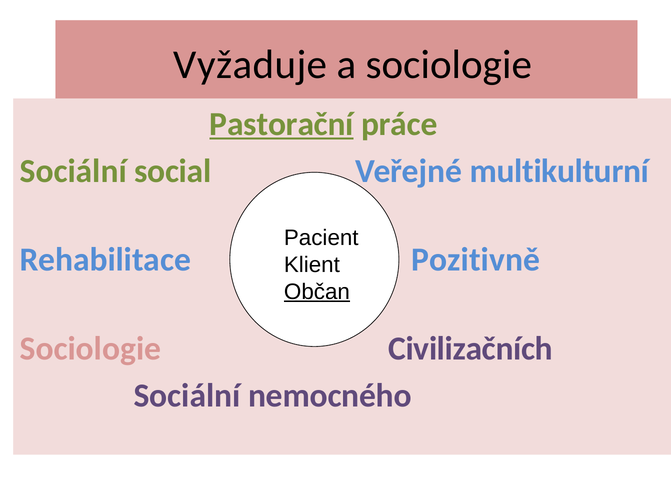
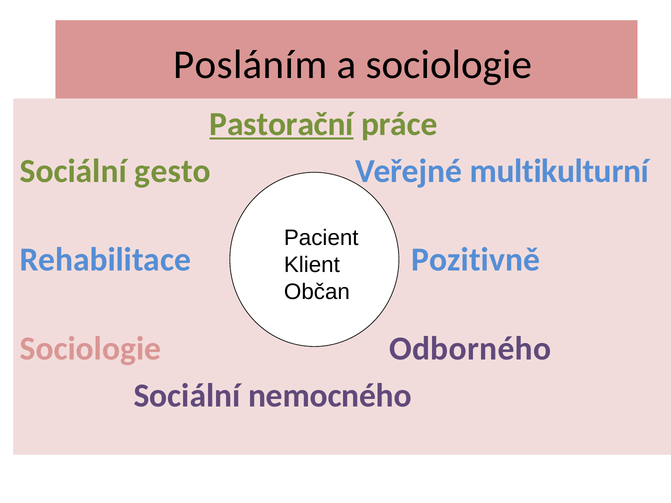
Vyžaduje: Vyžaduje -> Posláním (250, 65)
social: social -> gesto (173, 171)
Občan underline: present -> none (317, 292)
Civilizačních: Civilizačních -> Odborného (470, 349)
